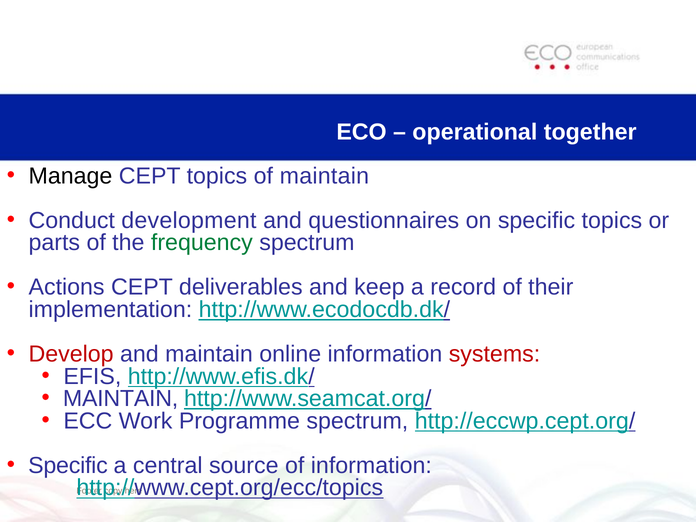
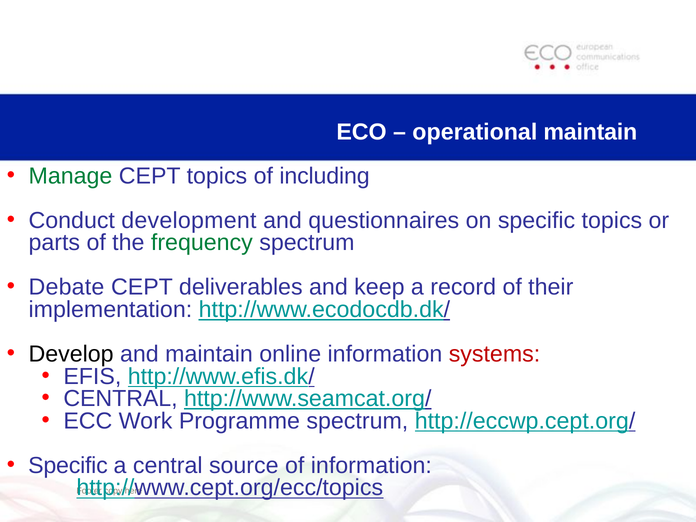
operational together: together -> maintain (590, 132)
Manage colour: black -> green (70, 176)
of maintain: maintain -> including (325, 176)
Actions: Actions -> Debate (66, 287)
Develop colour: red -> black (71, 354)
MAINTAIN: MAINTAIN -> CENTRAL (121, 399)
